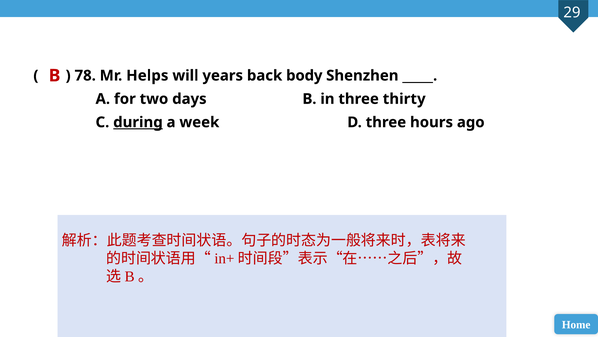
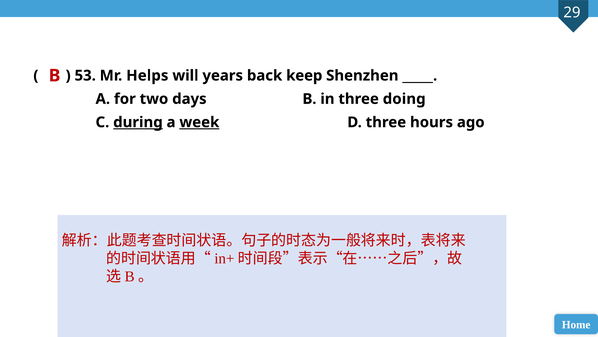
78: 78 -> 53 (85, 75)
body: body -> keep (304, 75)
thirty: thirty -> doing (404, 99)
week underline: none -> present (199, 122)
